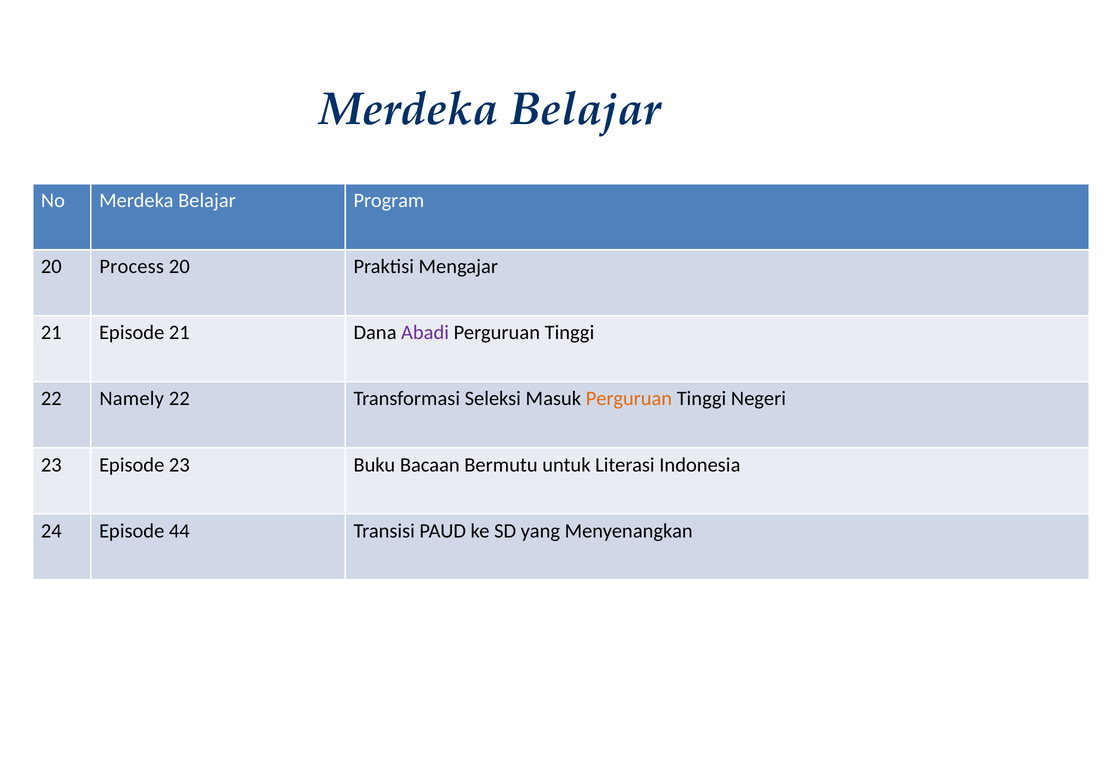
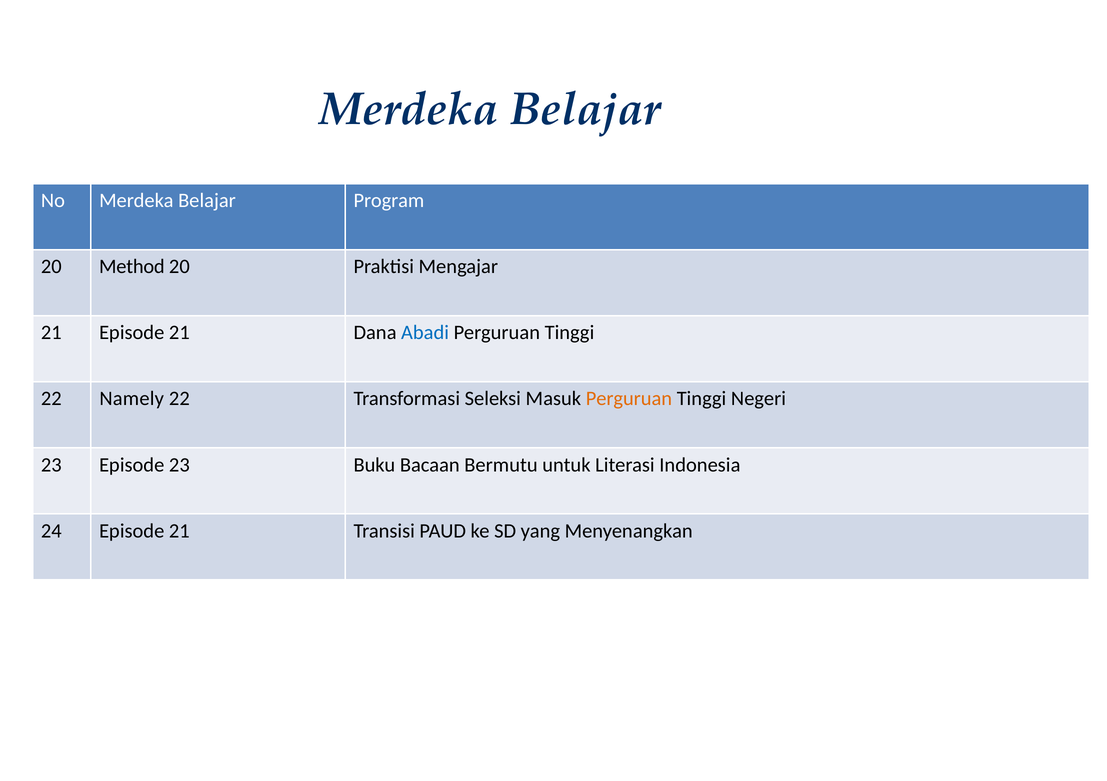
Process: Process -> Method (132, 267)
Abadi colour: purple -> blue (425, 333)
24 Episode 44: 44 -> 21 (179, 531)
